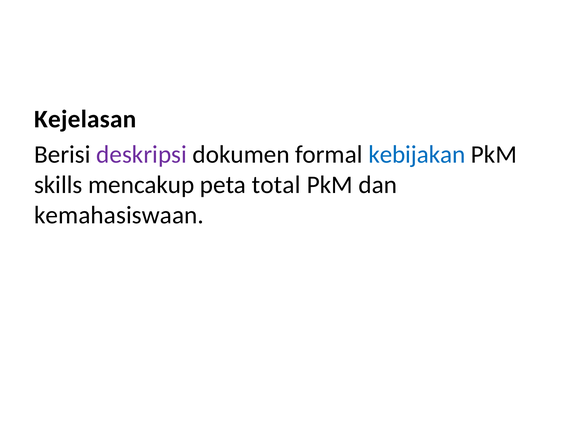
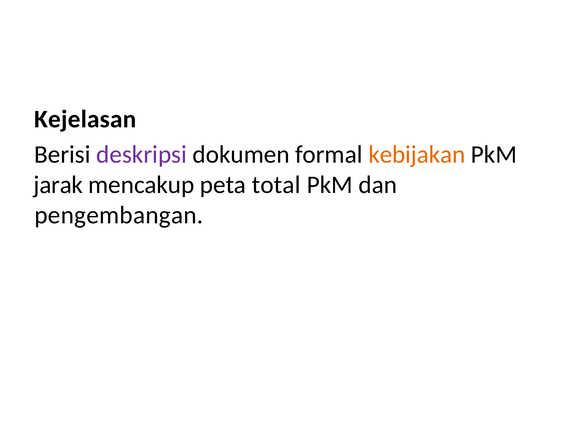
kebijakan colour: blue -> orange (417, 155)
skills: skills -> jarak (58, 185)
kemahasiswaan: kemahasiswaan -> pengembangan (119, 215)
